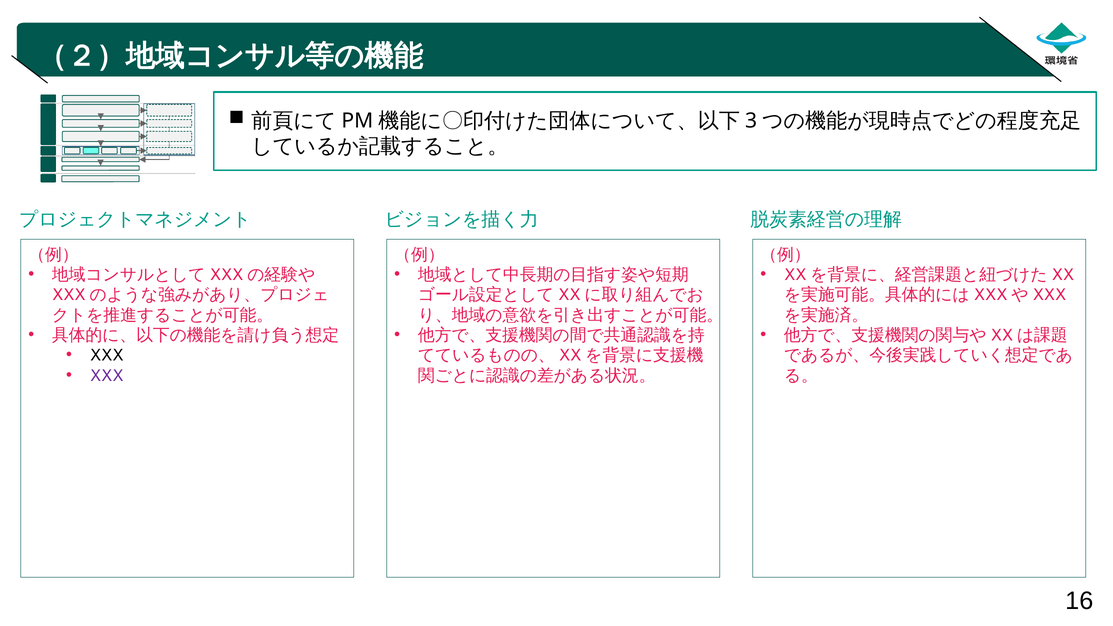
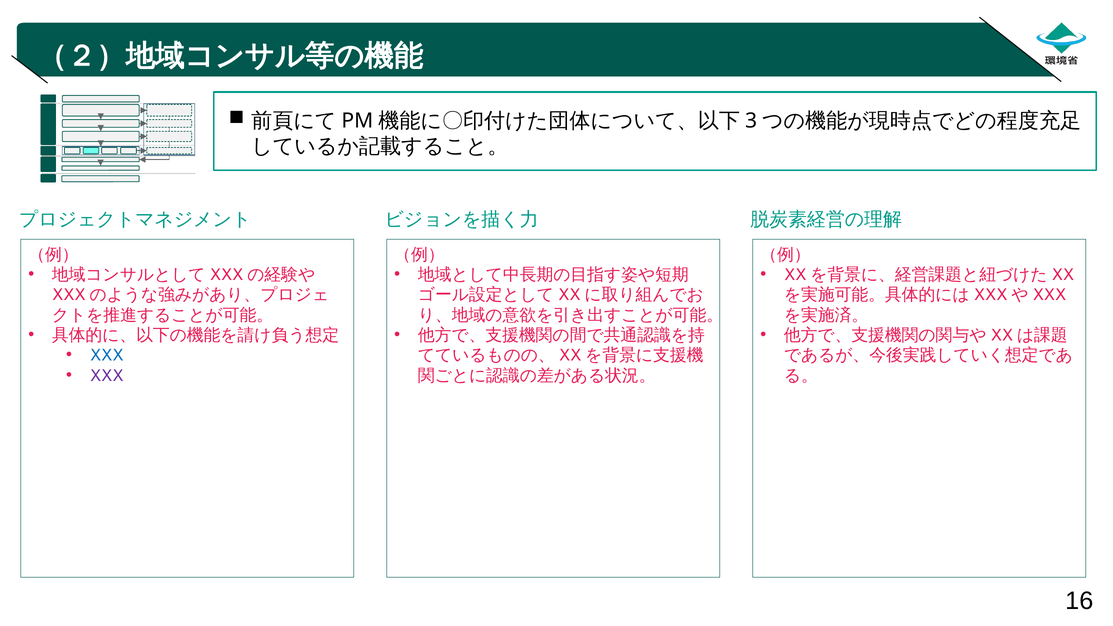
XXX colour: black -> blue (107, 355)
